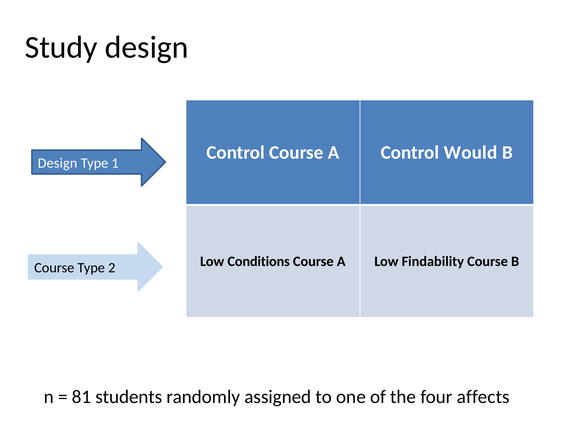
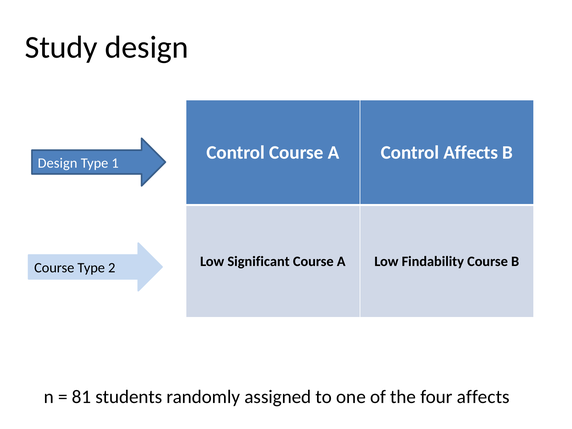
Control Would: Would -> Affects (471, 153)
Conditions: Conditions -> Significant (259, 261)
